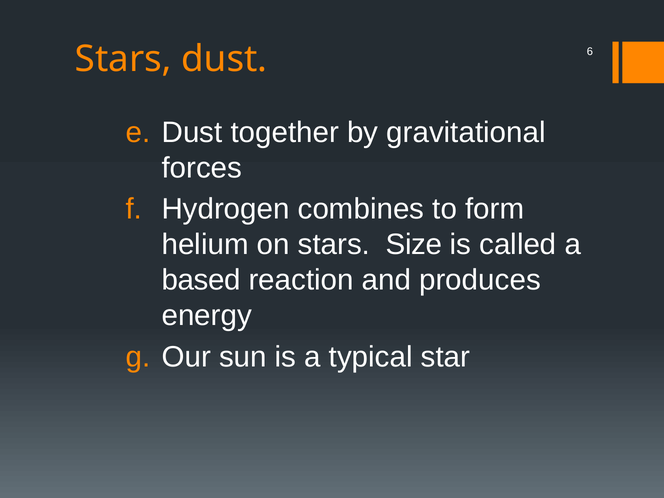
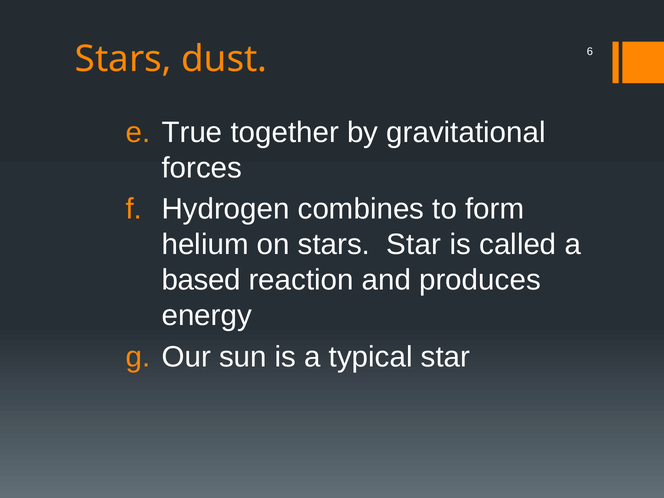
Dust: Dust -> True (192, 132)
stars Size: Size -> Star (414, 245)
